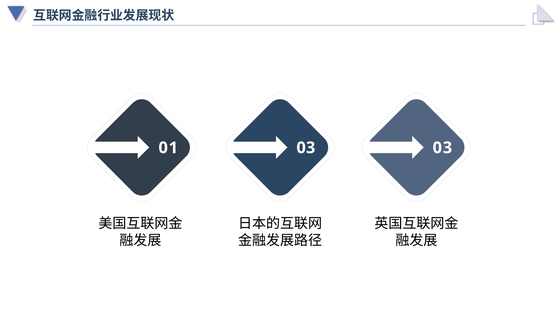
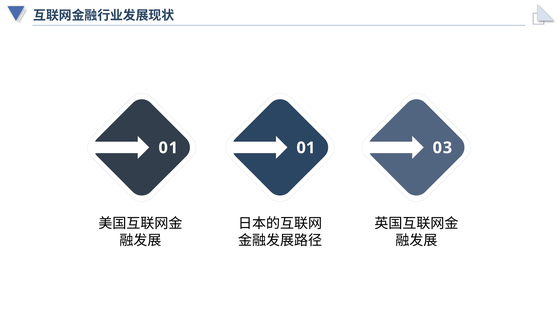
01 03: 03 -> 01 (306, 148)
